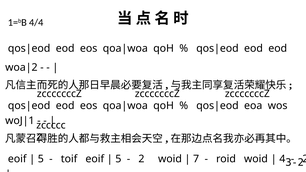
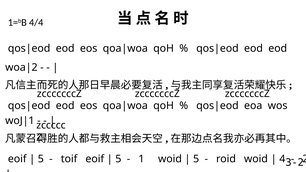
2: 2 -> 1 (141, 159)
7: 7 -> 5 (196, 159)
